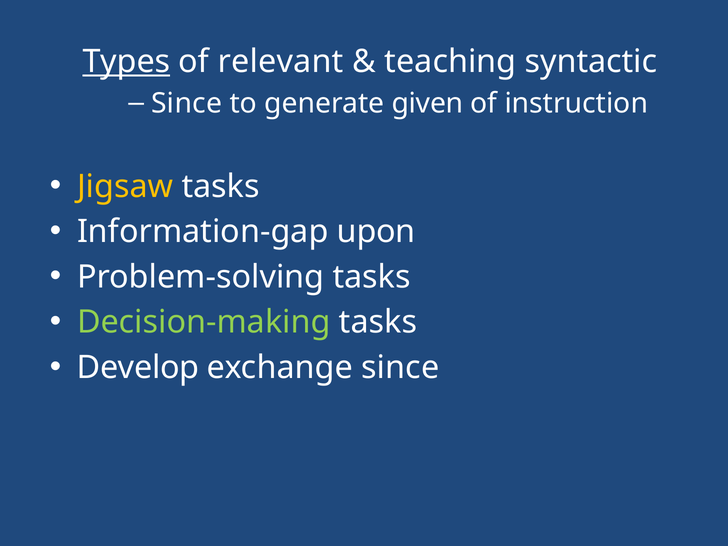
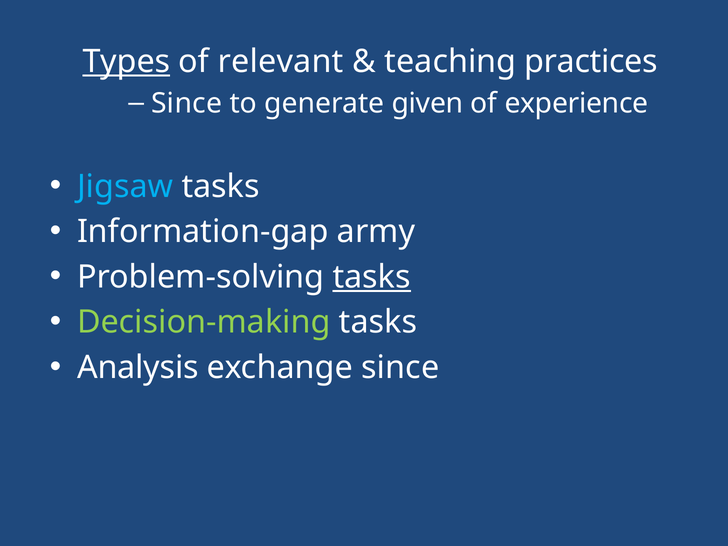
syntactic: syntactic -> practices (591, 62)
instruction: instruction -> experience (576, 104)
Jigsaw colour: yellow -> light blue (125, 186)
upon: upon -> army (376, 232)
tasks underline: none -> present (372, 277)
Develop: Develop -> Analysis (138, 368)
